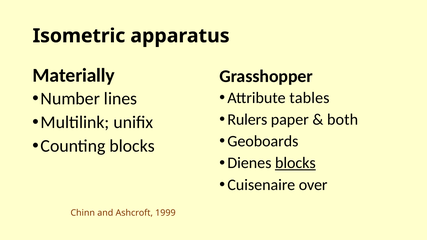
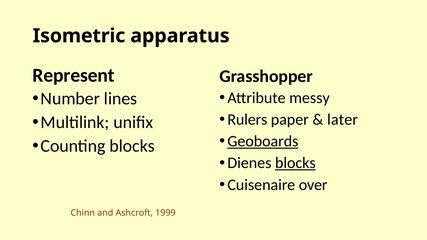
Materially: Materially -> Represent (74, 75)
tables: tables -> messy (310, 98)
both: both -> later (343, 120)
Geoboards underline: none -> present (263, 141)
